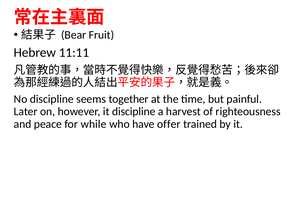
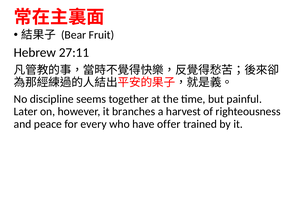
11:11: 11:11 -> 27:11 (74, 52)
it discipline: discipline -> branches (134, 111)
while: while -> every (94, 124)
